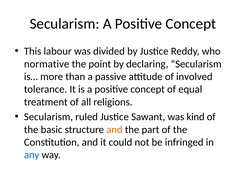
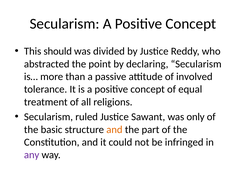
labour: labour -> should (58, 51)
normative: normative -> abstracted (47, 64)
kind: kind -> only (196, 117)
any colour: blue -> purple (32, 155)
